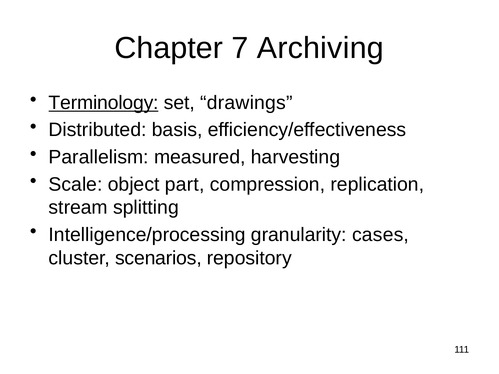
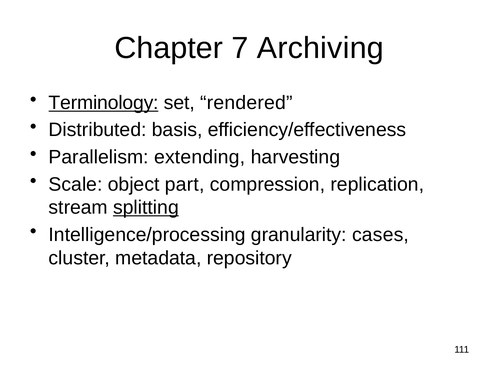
drawings: drawings -> rendered (246, 103)
measured: measured -> extending (200, 157)
splitting underline: none -> present (146, 208)
scenarios: scenarios -> metadata (158, 258)
